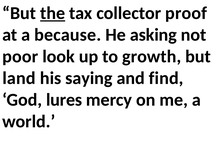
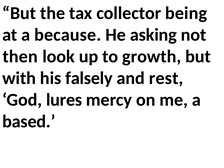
the underline: present -> none (53, 13)
proof: proof -> being (186, 13)
poor: poor -> then (20, 56)
land: land -> with (19, 78)
saying: saying -> falsely (89, 78)
find: find -> rest (166, 78)
world: world -> based (29, 121)
